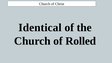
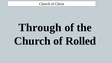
Identical: Identical -> Through (40, 28)
